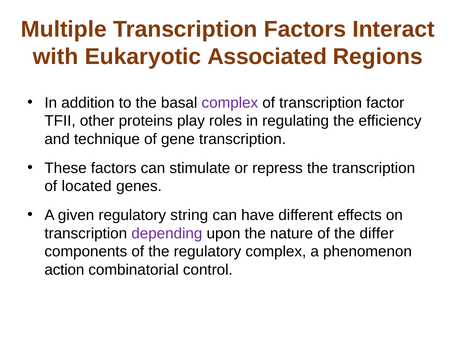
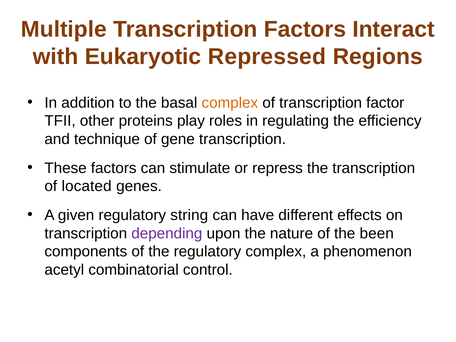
Associated: Associated -> Repressed (267, 57)
complex colour: purple -> orange (230, 103)
differ: differ -> been (377, 233)
action: action -> acetyl (64, 270)
